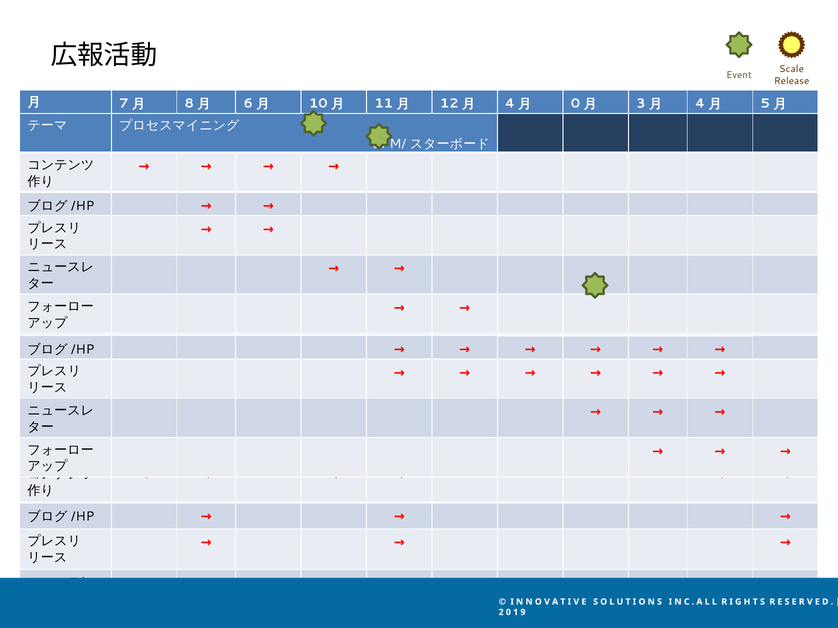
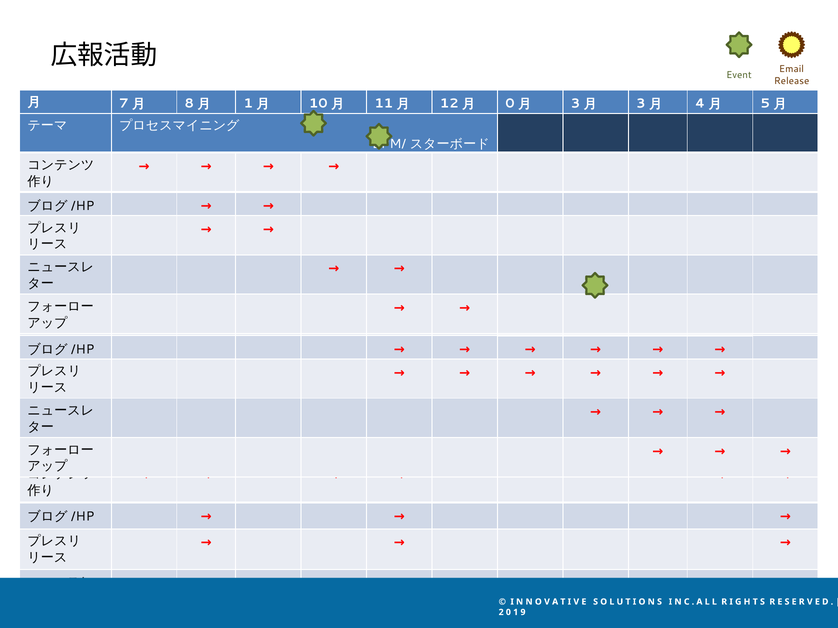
Scale: Scale -> Email (792, 69)
6: 6 -> 1 (248, 104)
4: 4 -> 0 (510, 104)
0: 0 -> 3 (575, 104)
